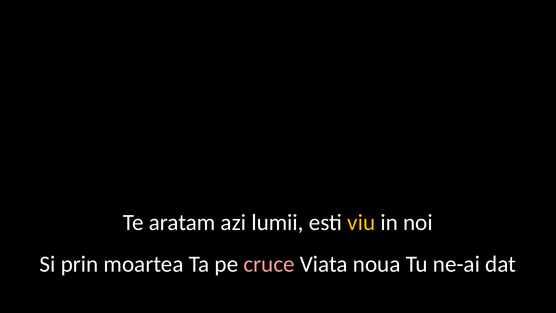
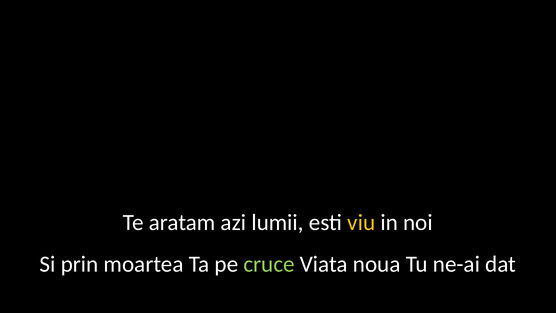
cruce colour: pink -> light green (269, 264)
